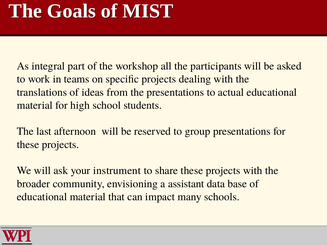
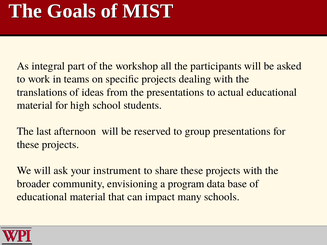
assistant: assistant -> program (186, 184)
